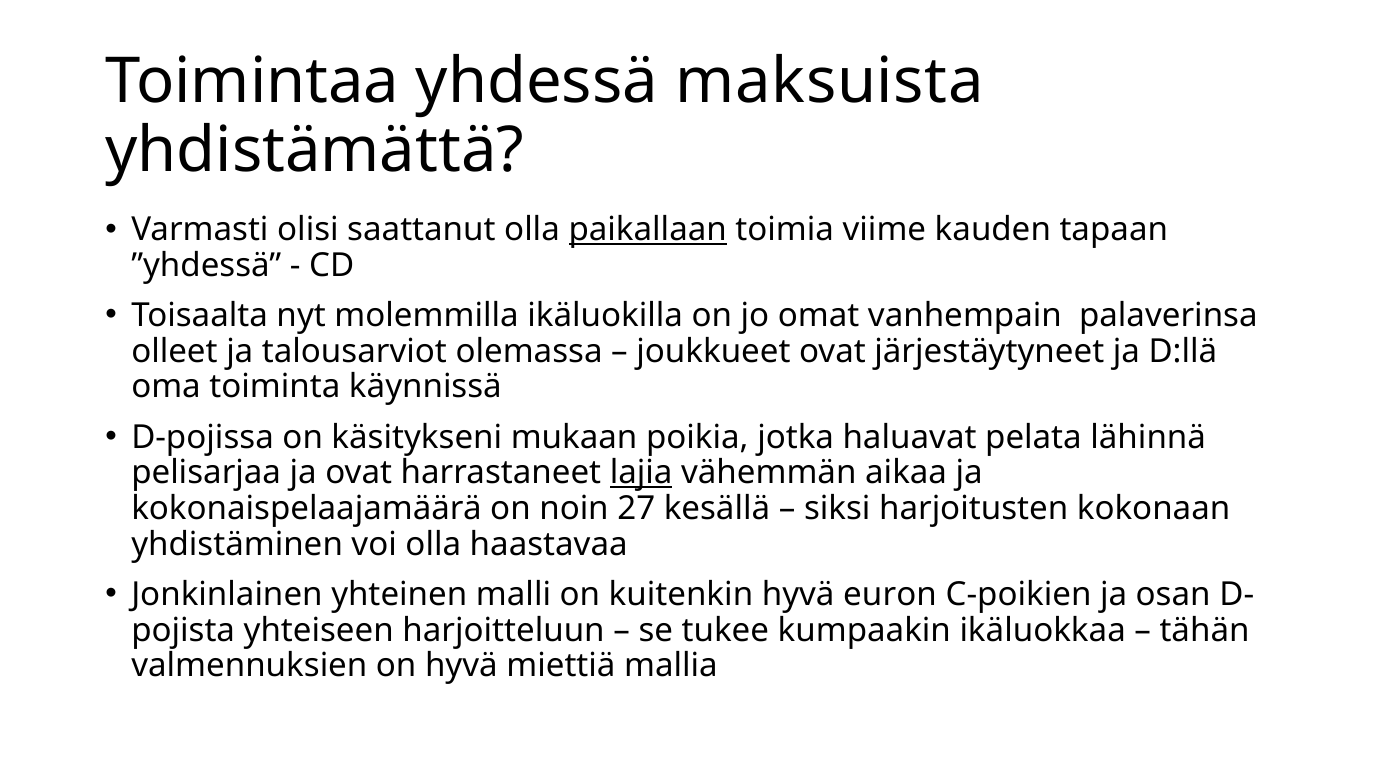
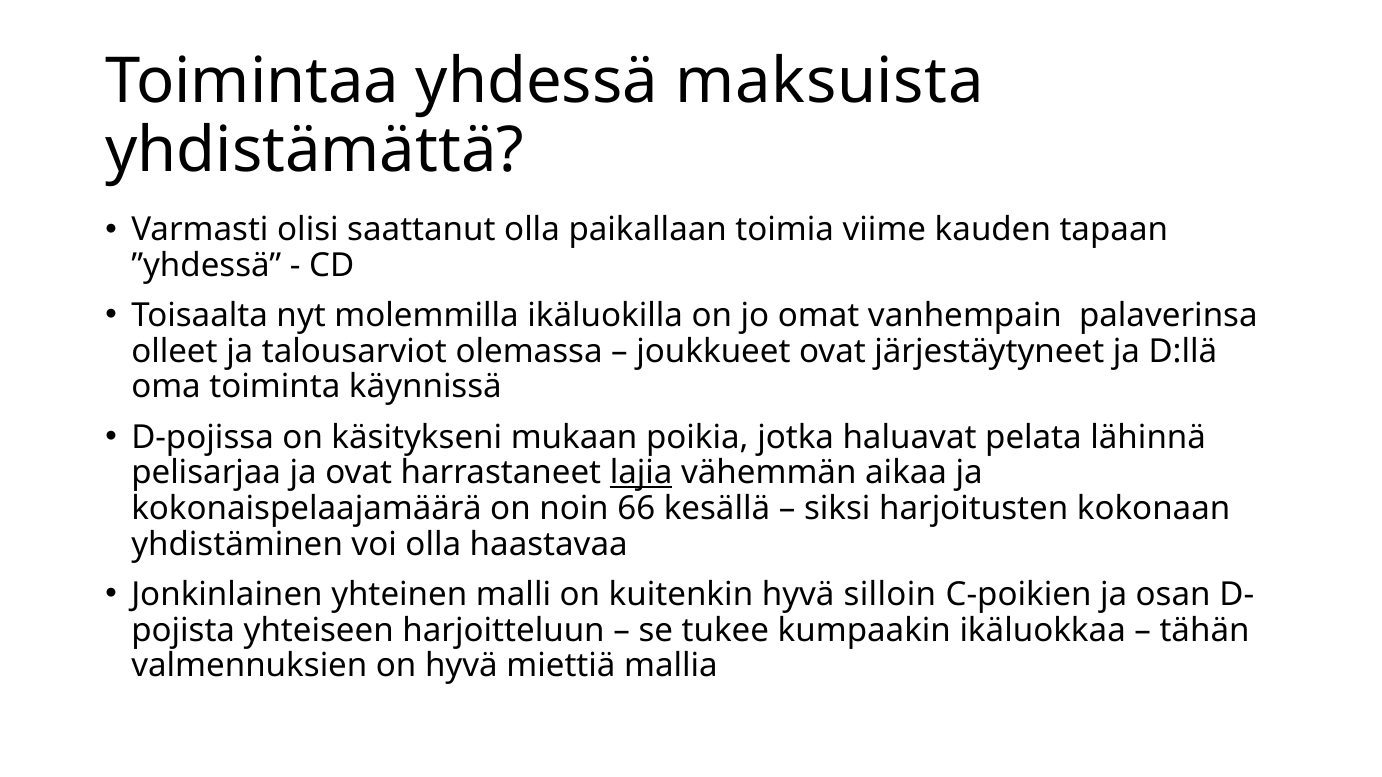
paikallaan underline: present -> none (648, 230)
27: 27 -> 66 (636, 509)
euron: euron -> silloin (890, 595)
